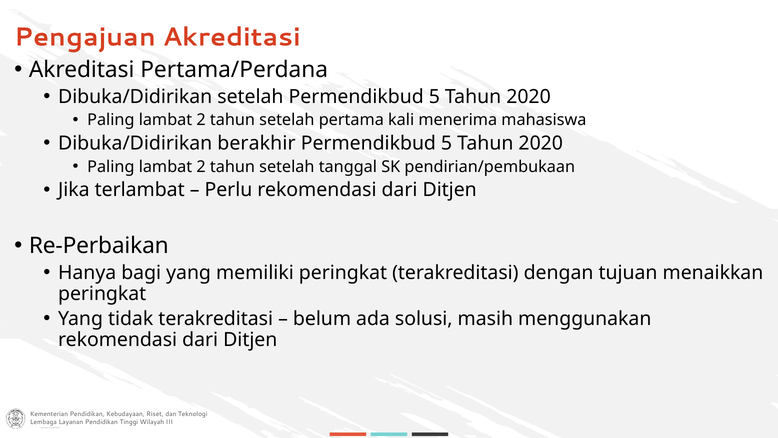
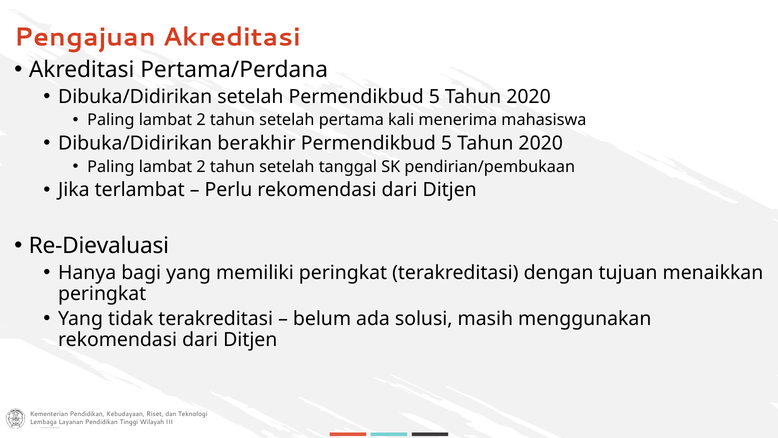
Re-Perbaikan: Re-Perbaikan -> Re-Dievaluasi (99, 246)
